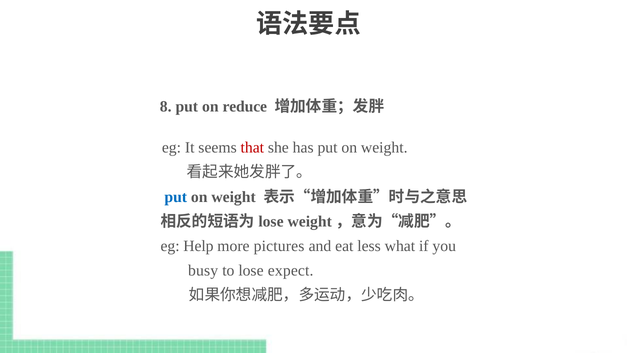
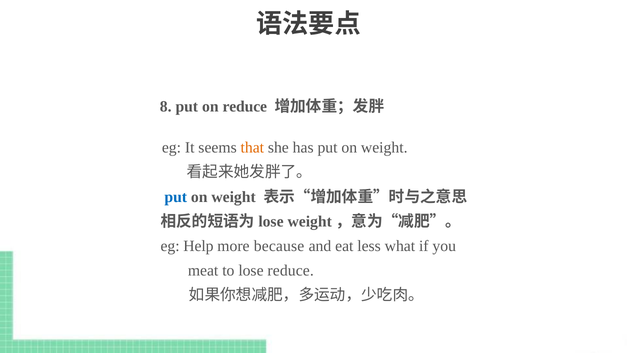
that colour: red -> orange (252, 147)
pictures: pictures -> because (279, 246)
busy: busy -> meat (203, 270)
lose expect: expect -> reduce (291, 270)
